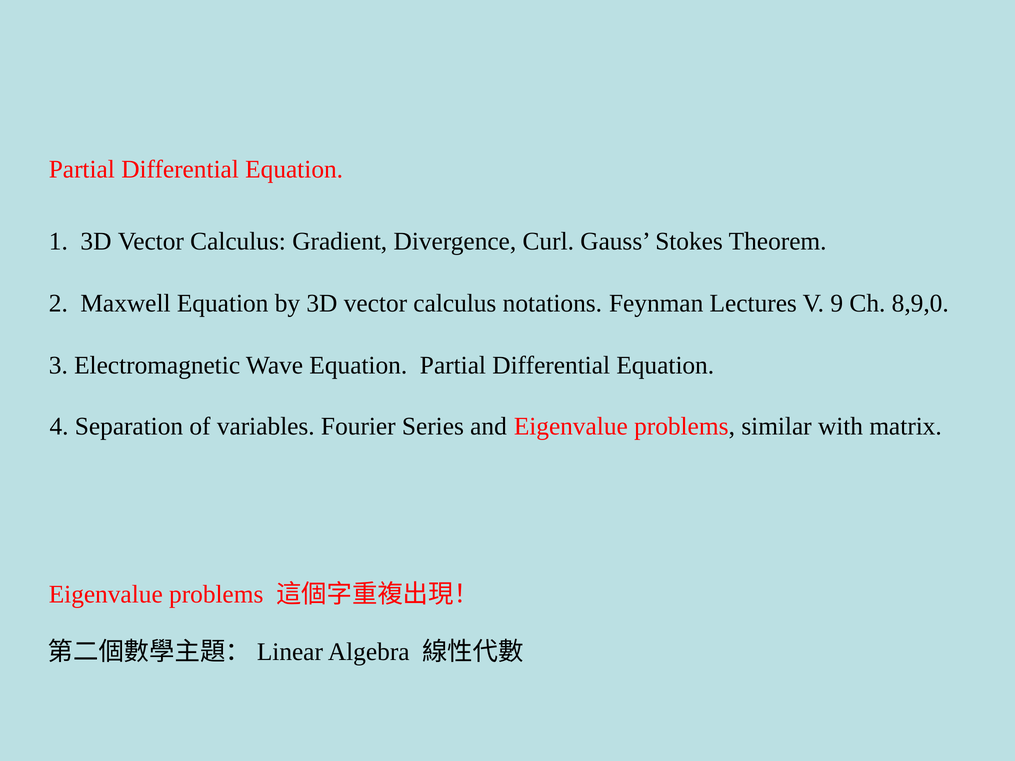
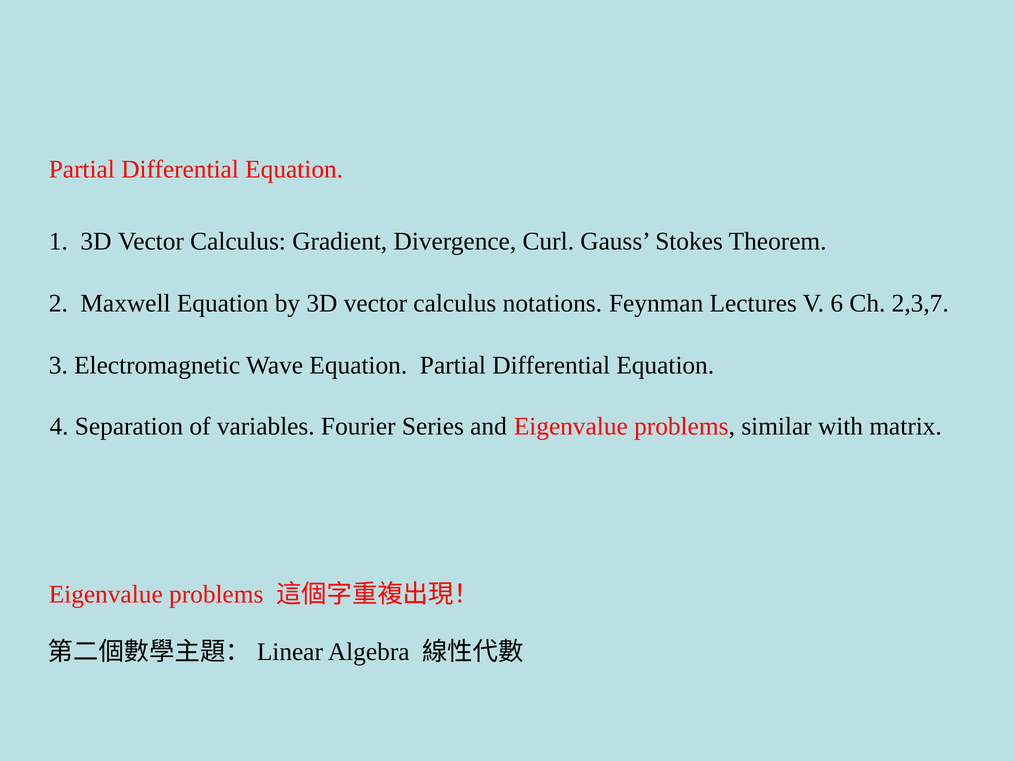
9: 9 -> 6 (837, 303)
8,9,0: 8,9,0 -> 2,3,7 (920, 303)
